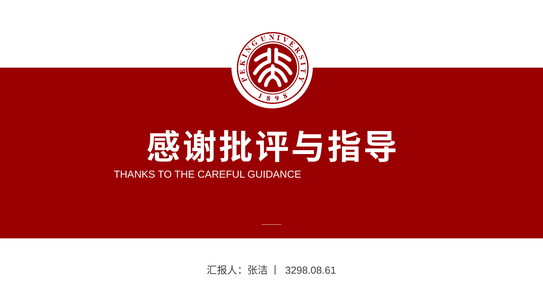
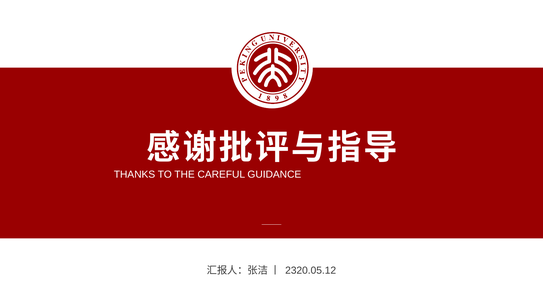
3298.08.61: 3298.08.61 -> 2320.05.12 (311, 270)
